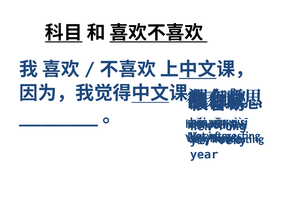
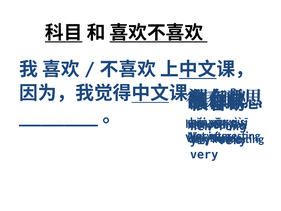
year: year -> very (204, 154)
